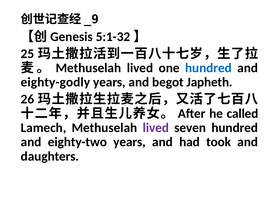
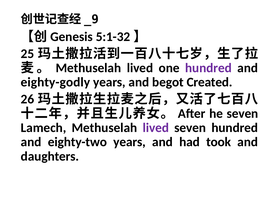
hundred colour: blue -> purple (208, 68)
Japheth: Japheth -> Created (210, 82)
he called: called -> seven (242, 113)
